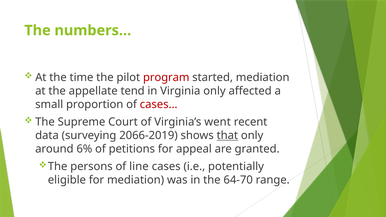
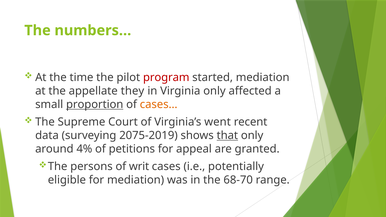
tend: tend -> they (132, 91)
proportion underline: none -> present (95, 104)
cases… colour: red -> orange (159, 104)
2066-2019: 2066-2019 -> 2075-2019 (148, 135)
6%: 6% -> 4% (84, 149)
line: line -> writ (139, 167)
64-70: 64-70 -> 68-70 (238, 180)
